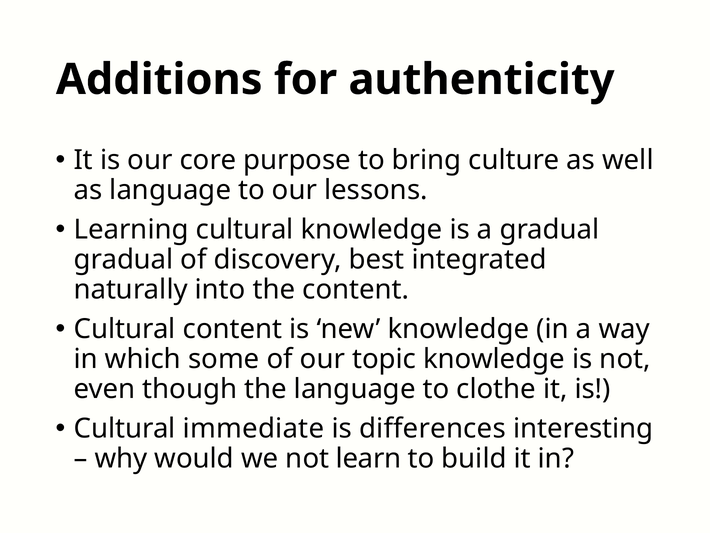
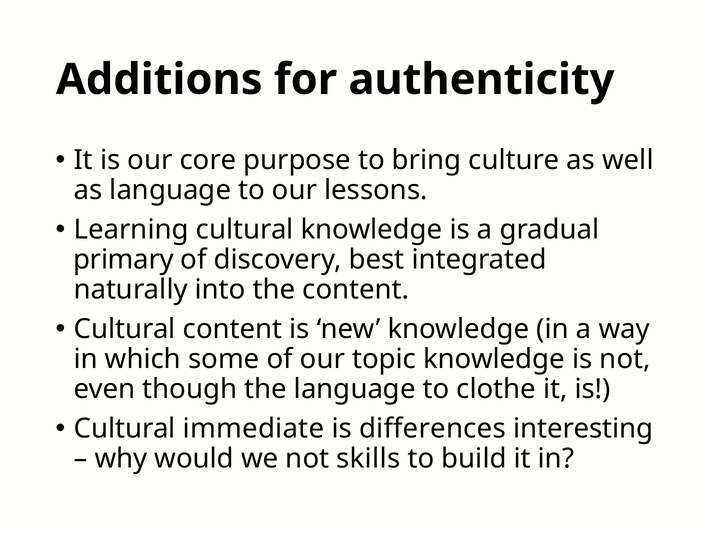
gradual: gradual -> primary (124, 259)
learn: learn -> skills (368, 458)
